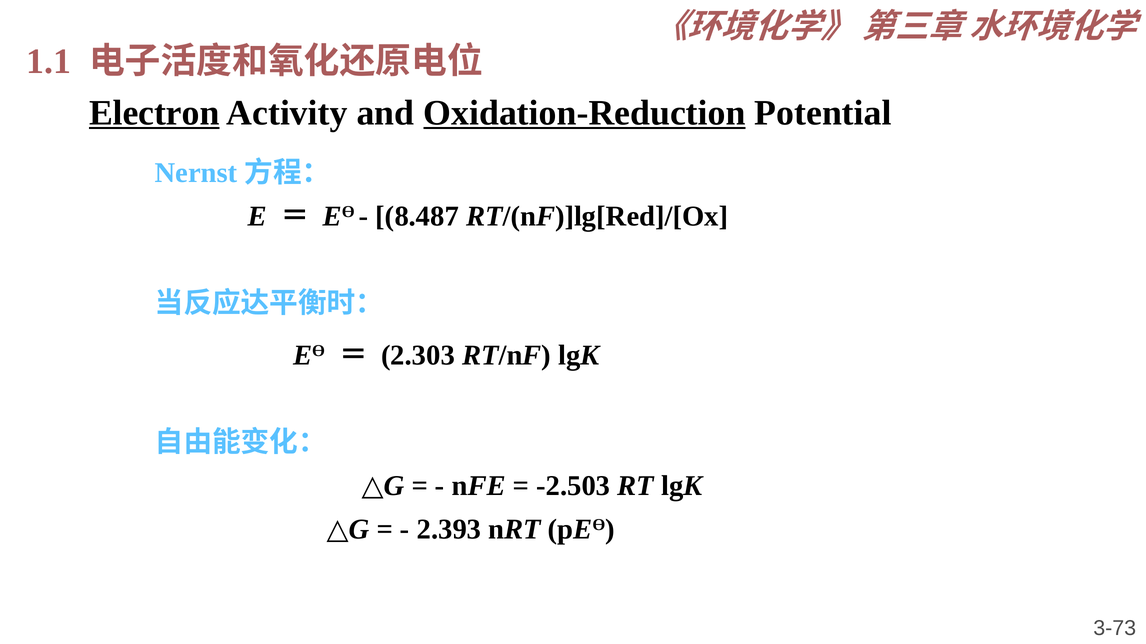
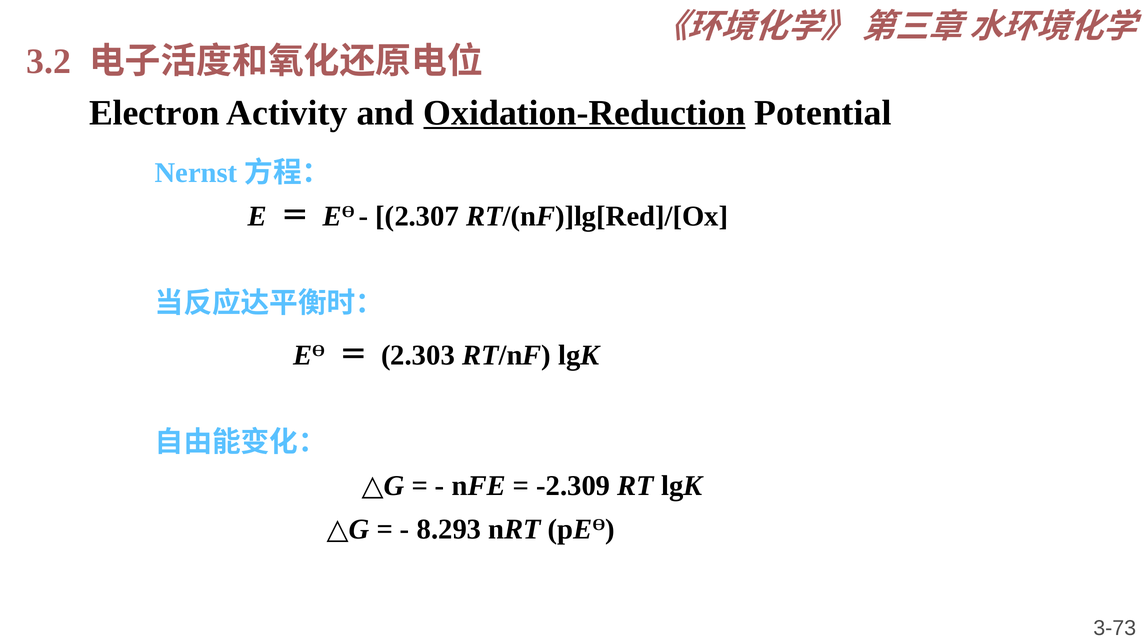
1.1: 1.1 -> 3.2 (49, 61)
Electron underline: present -> none (154, 113)
8.487: 8.487 -> 2.307 (417, 217)
-2.503: -2.503 -> -2.309 (573, 486)
2.393: 2.393 -> 8.293 (449, 530)
